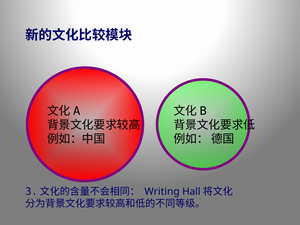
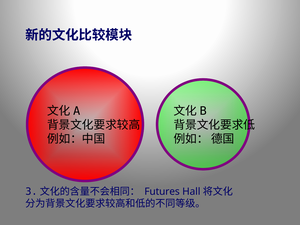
Writing: Writing -> Futures (162, 192)
